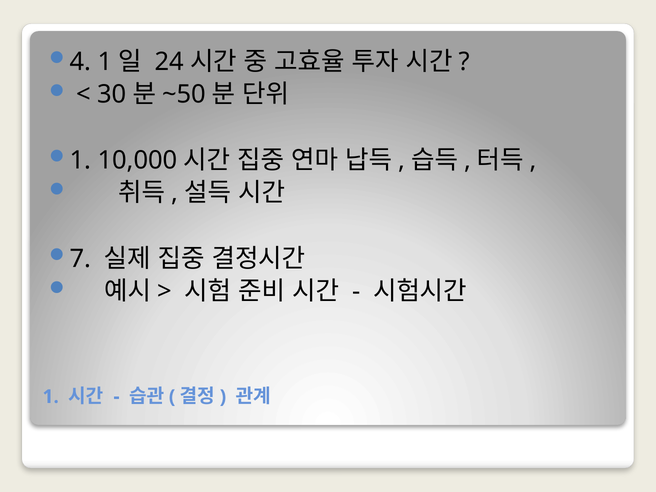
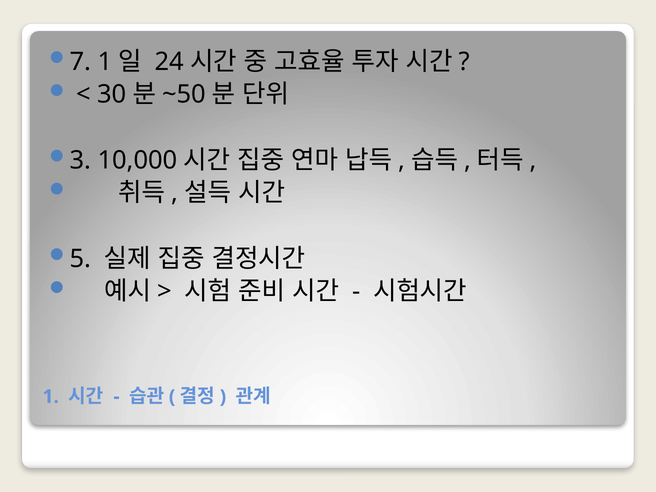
4: 4 -> 7 (80, 62)
1: 1 -> 3 (80, 160)
7: 7 -> 5 (80, 259)
